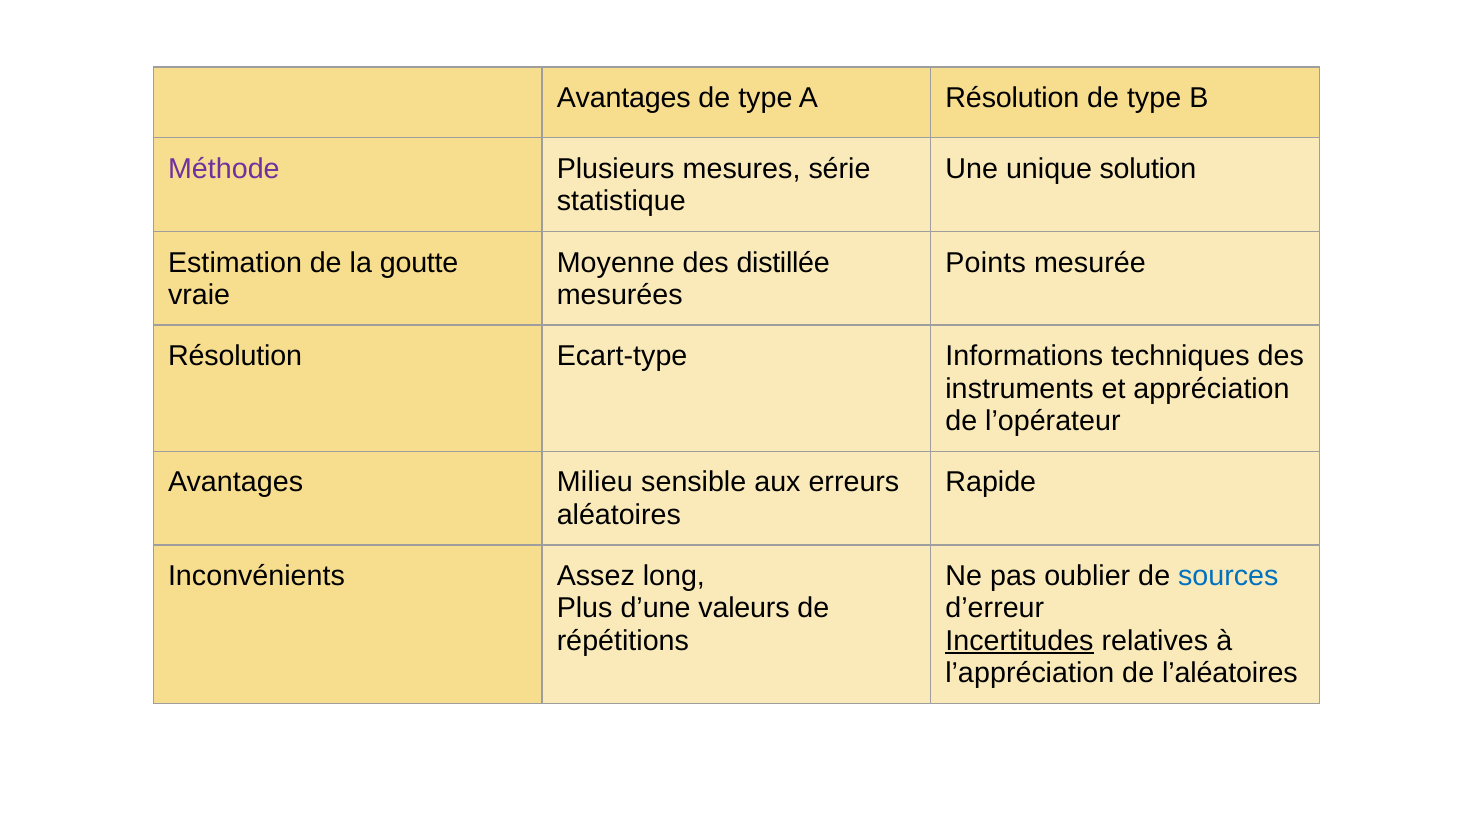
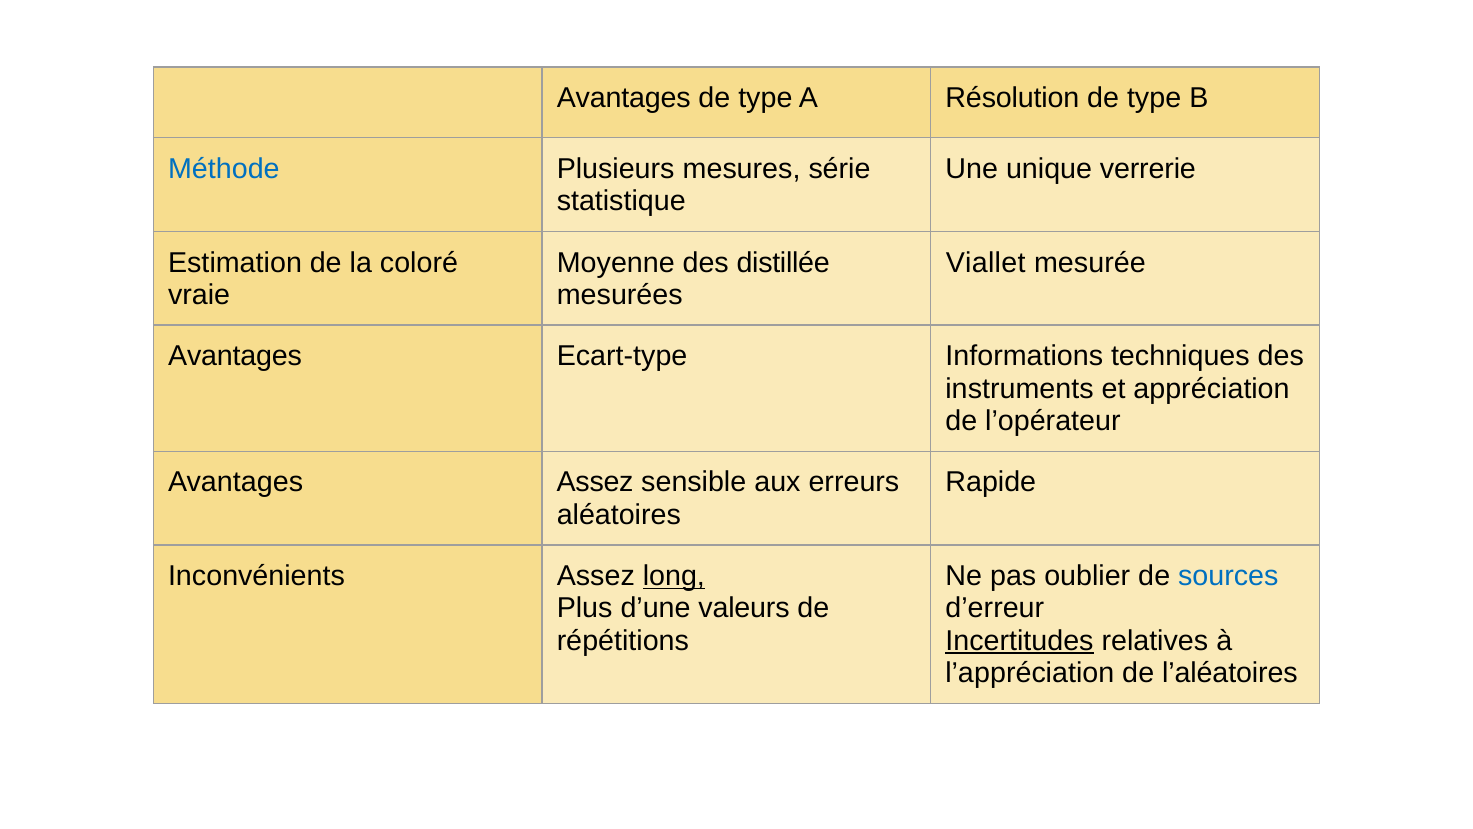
Méthode colour: purple -> blue (224, 169)
solution: solution -> verrerie (1148, 169)
goutte: goutte -> coloré (419, 262)
Points: Points -> Viallet (986, 262)
Résolution: Résolution -> Avantages (235, 356)
Avantages Milieu: Milieu -> Assez (595, 482)
long underline: none -> present (674, 576)
